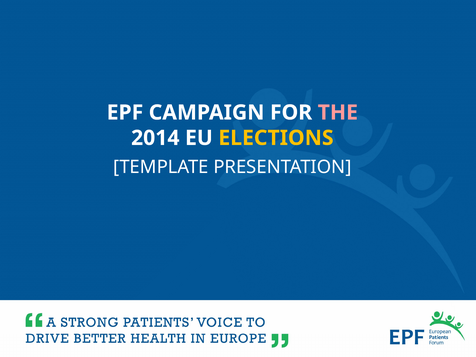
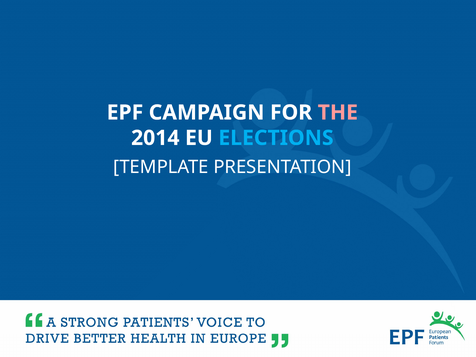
ELECTIONS colour: yellow -> light blue (276, 138)
